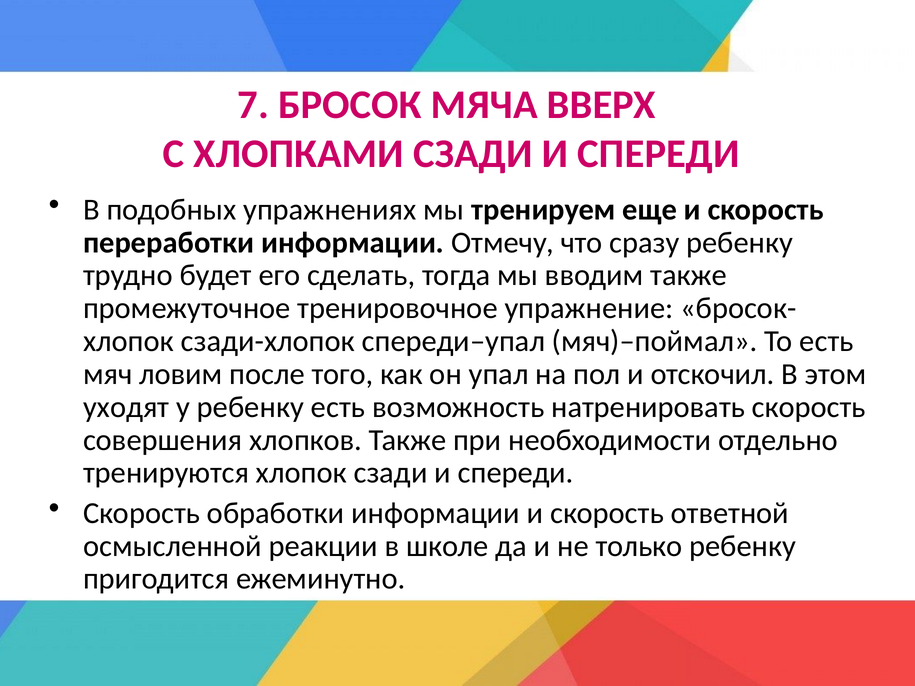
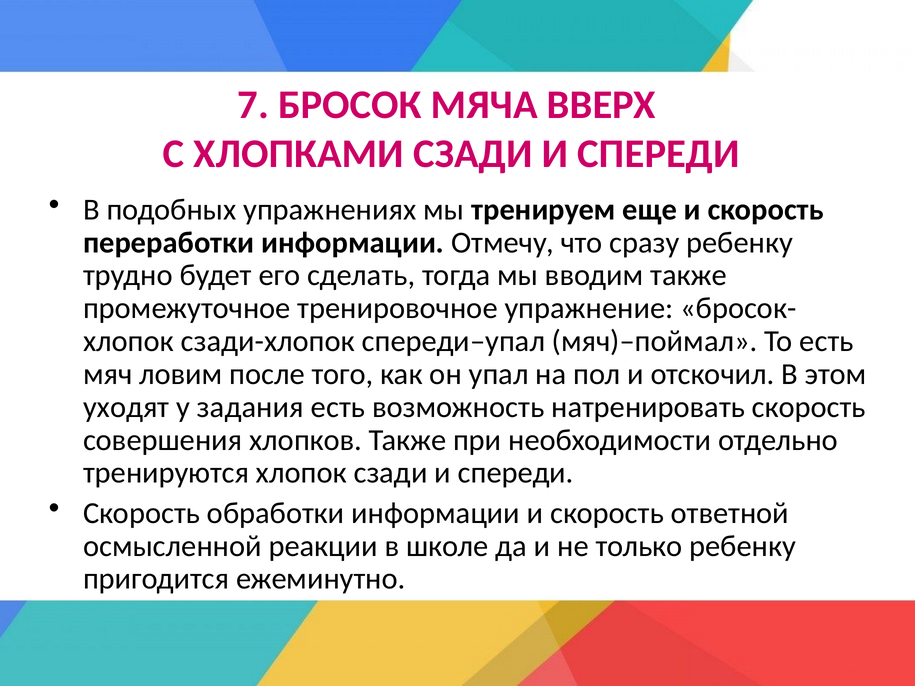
у ребенку: ребенку -> задания (250, 407)
